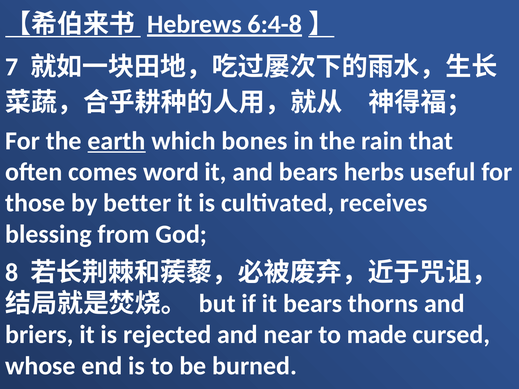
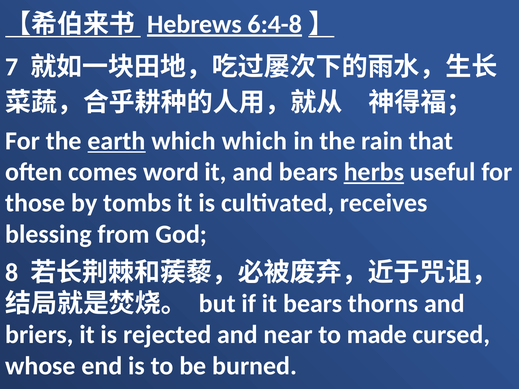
which bones: bones -> which (254, 141)
herbs underline: none -> present (374, 172)
better: better -> tombs (137, 203)
